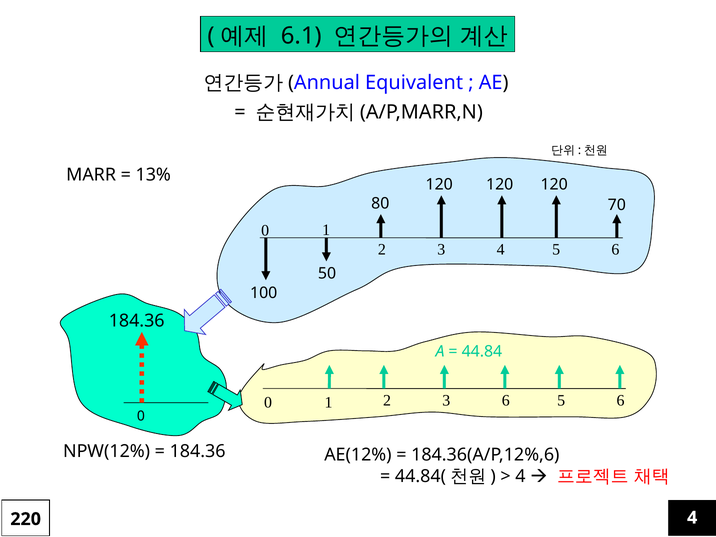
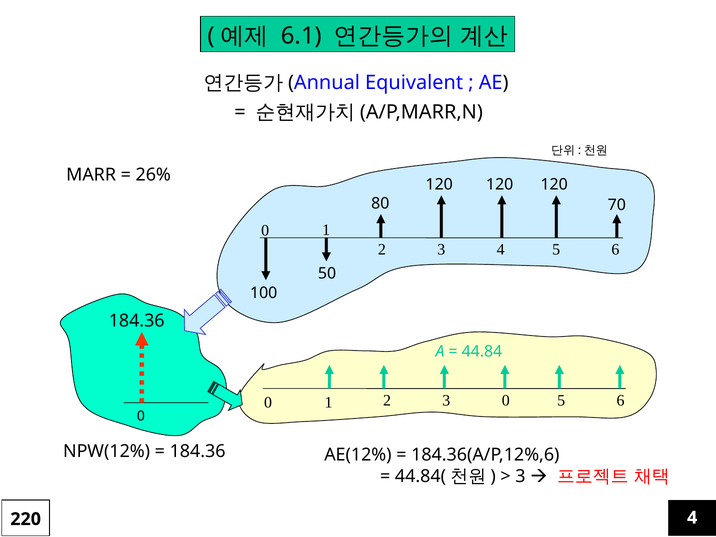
13%: 13% -> 26% (153, 175)
3 6: 6 -> 0 (506, 400)
4: 4 -> 3 (520, 476)
